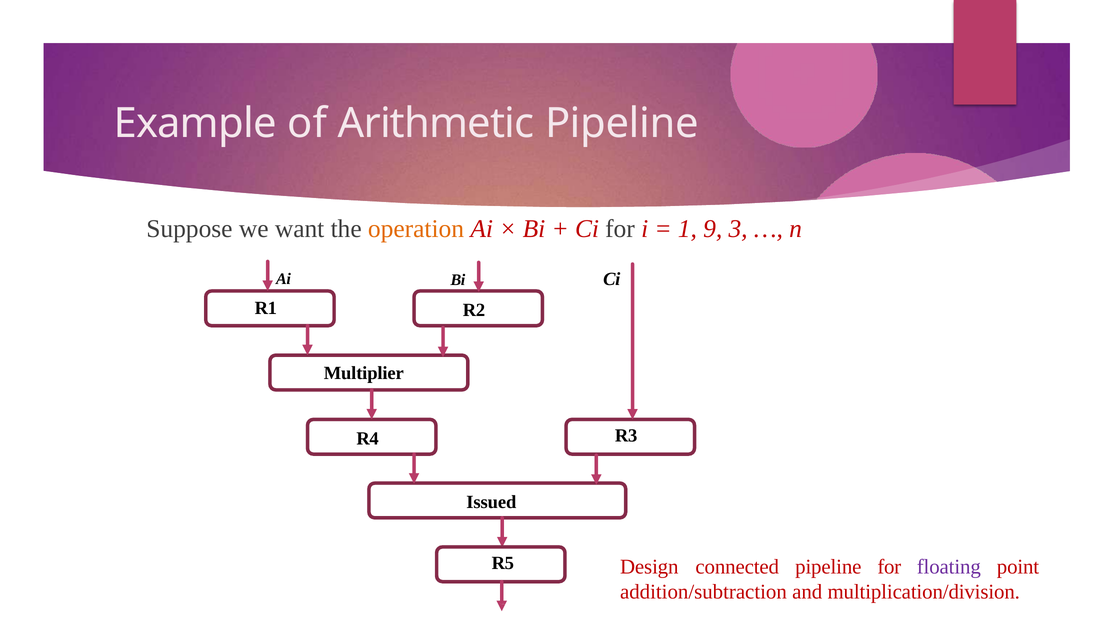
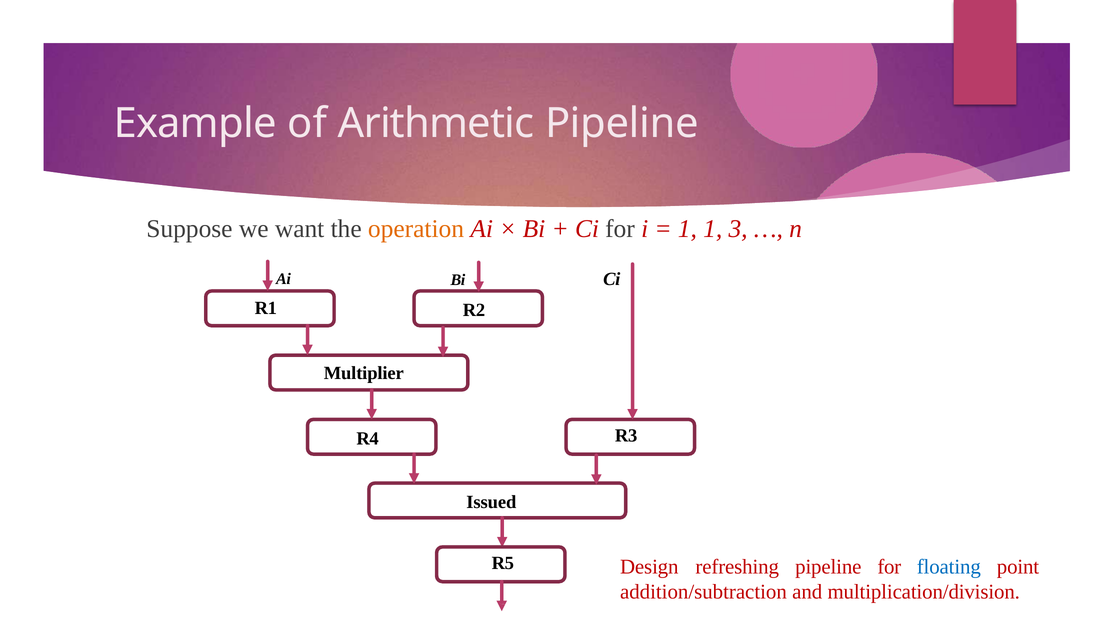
1 9: 9 -> 1 (713, 229)
connected: connected -> refreshing (737, 566)
floating colour: purple -> blue (949, 566)
